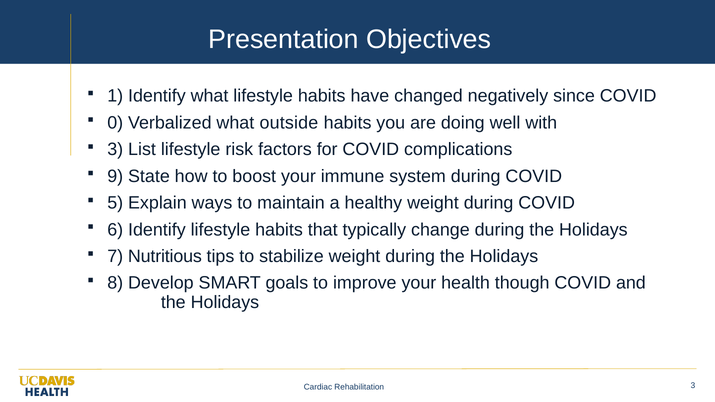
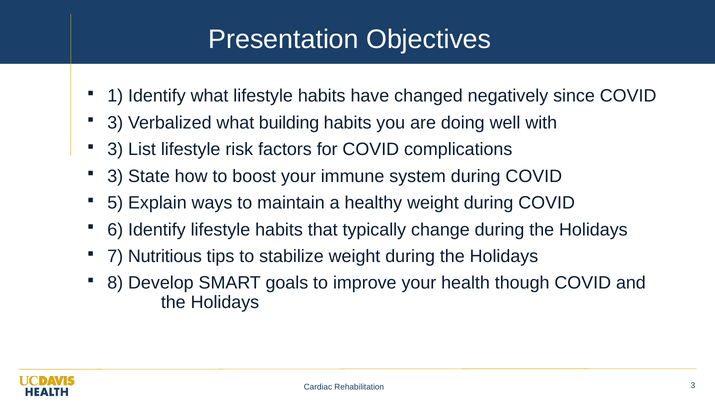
0: 0 -> 3 (115, 123)
outside: outside -> building (289, 123)
9: 9 -> 3 (115, 176)
